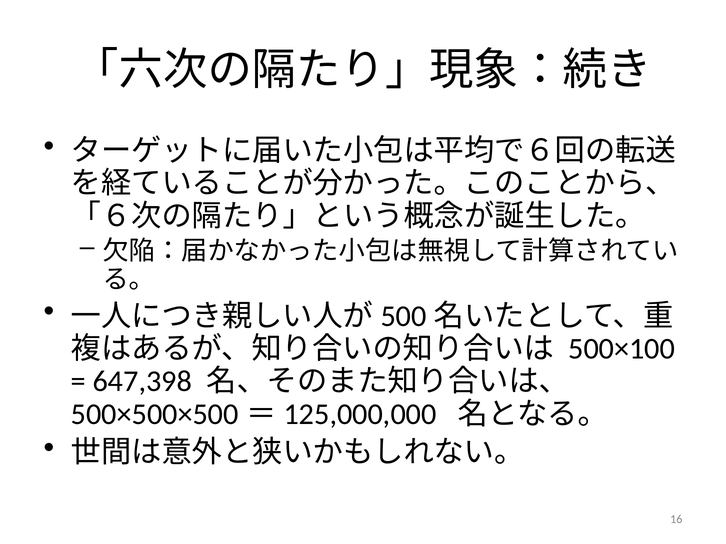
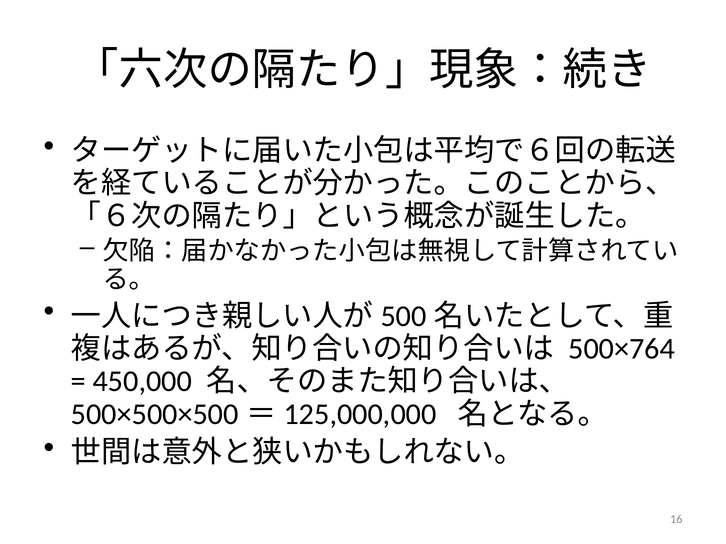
500×100: 500×100 -> 500×764 (622, 349)
647,398: 647,398 -> 450,000 (142, 382)
